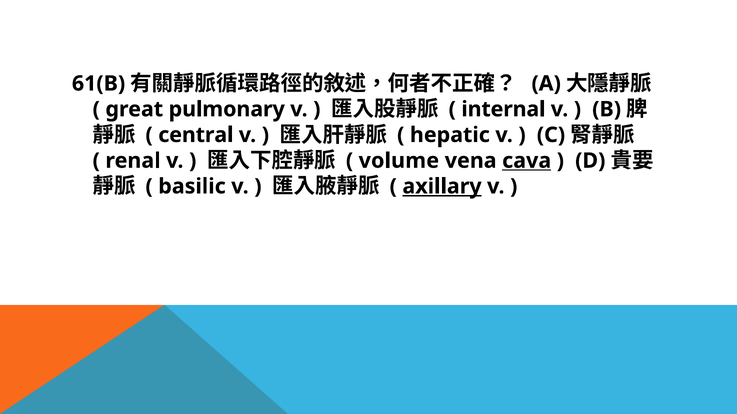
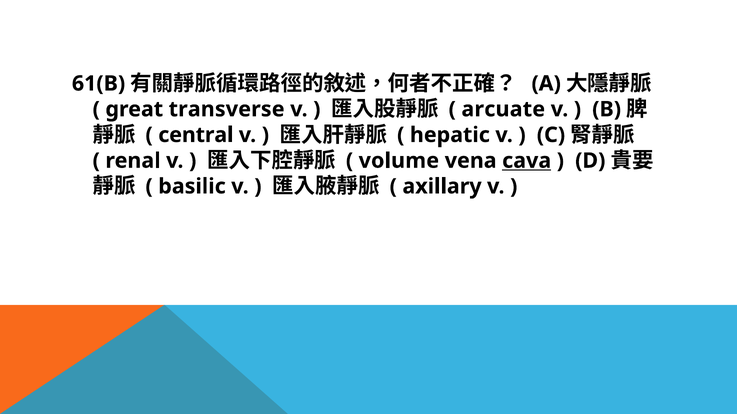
pulmonary: pulmonary -> transverse (227, 109)
internal: internal -> arcuate (503, 109)
axillary underline: present -> none (442, 187)
